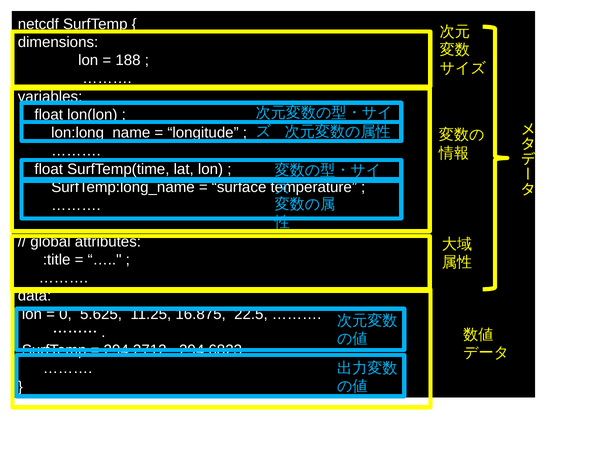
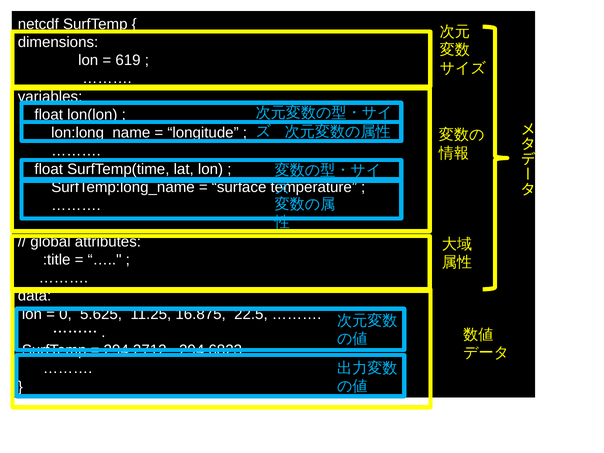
188: 188 -> 619 (128, 60)
